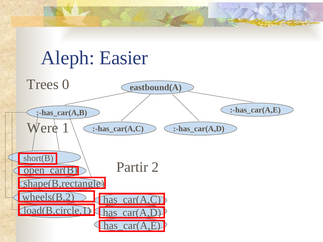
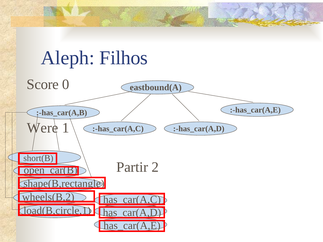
Easier: Easier -> Filhos (124, 58)
Trees: Trees -> Score (43, 85)
